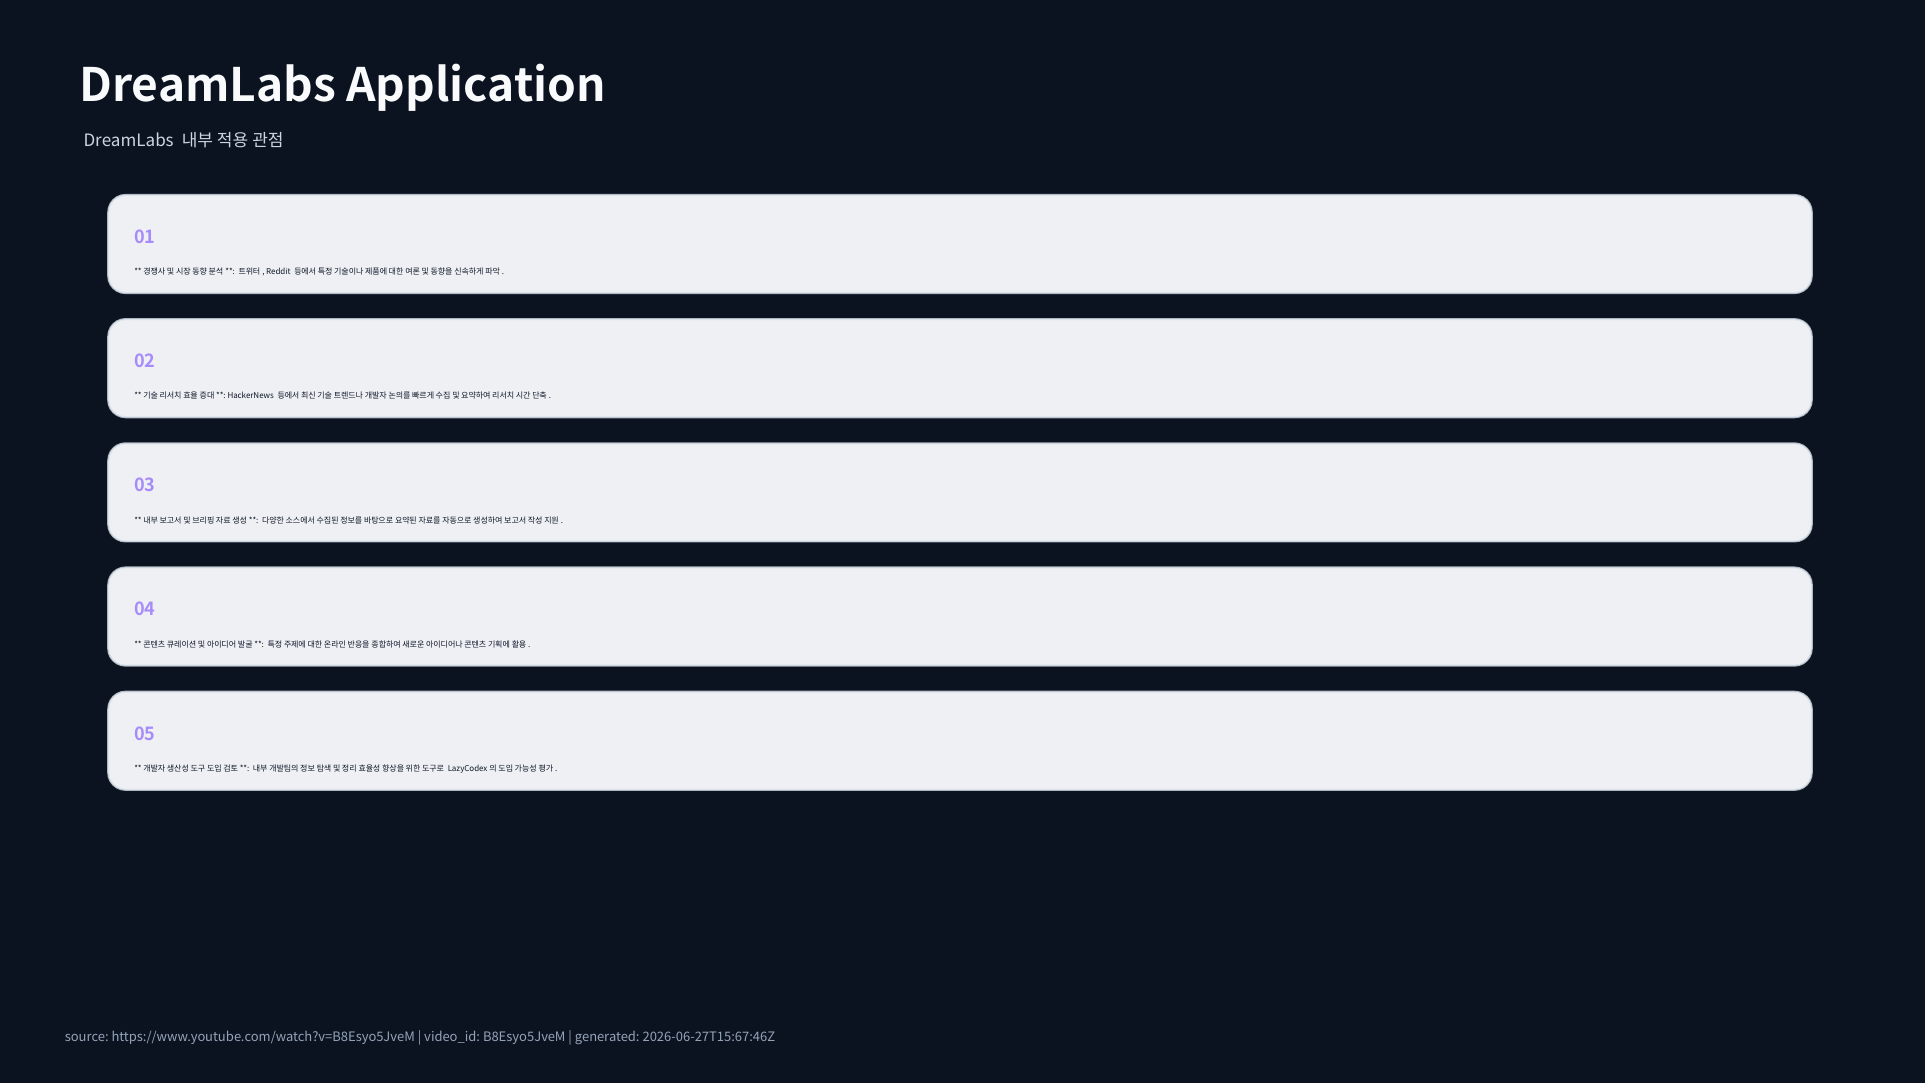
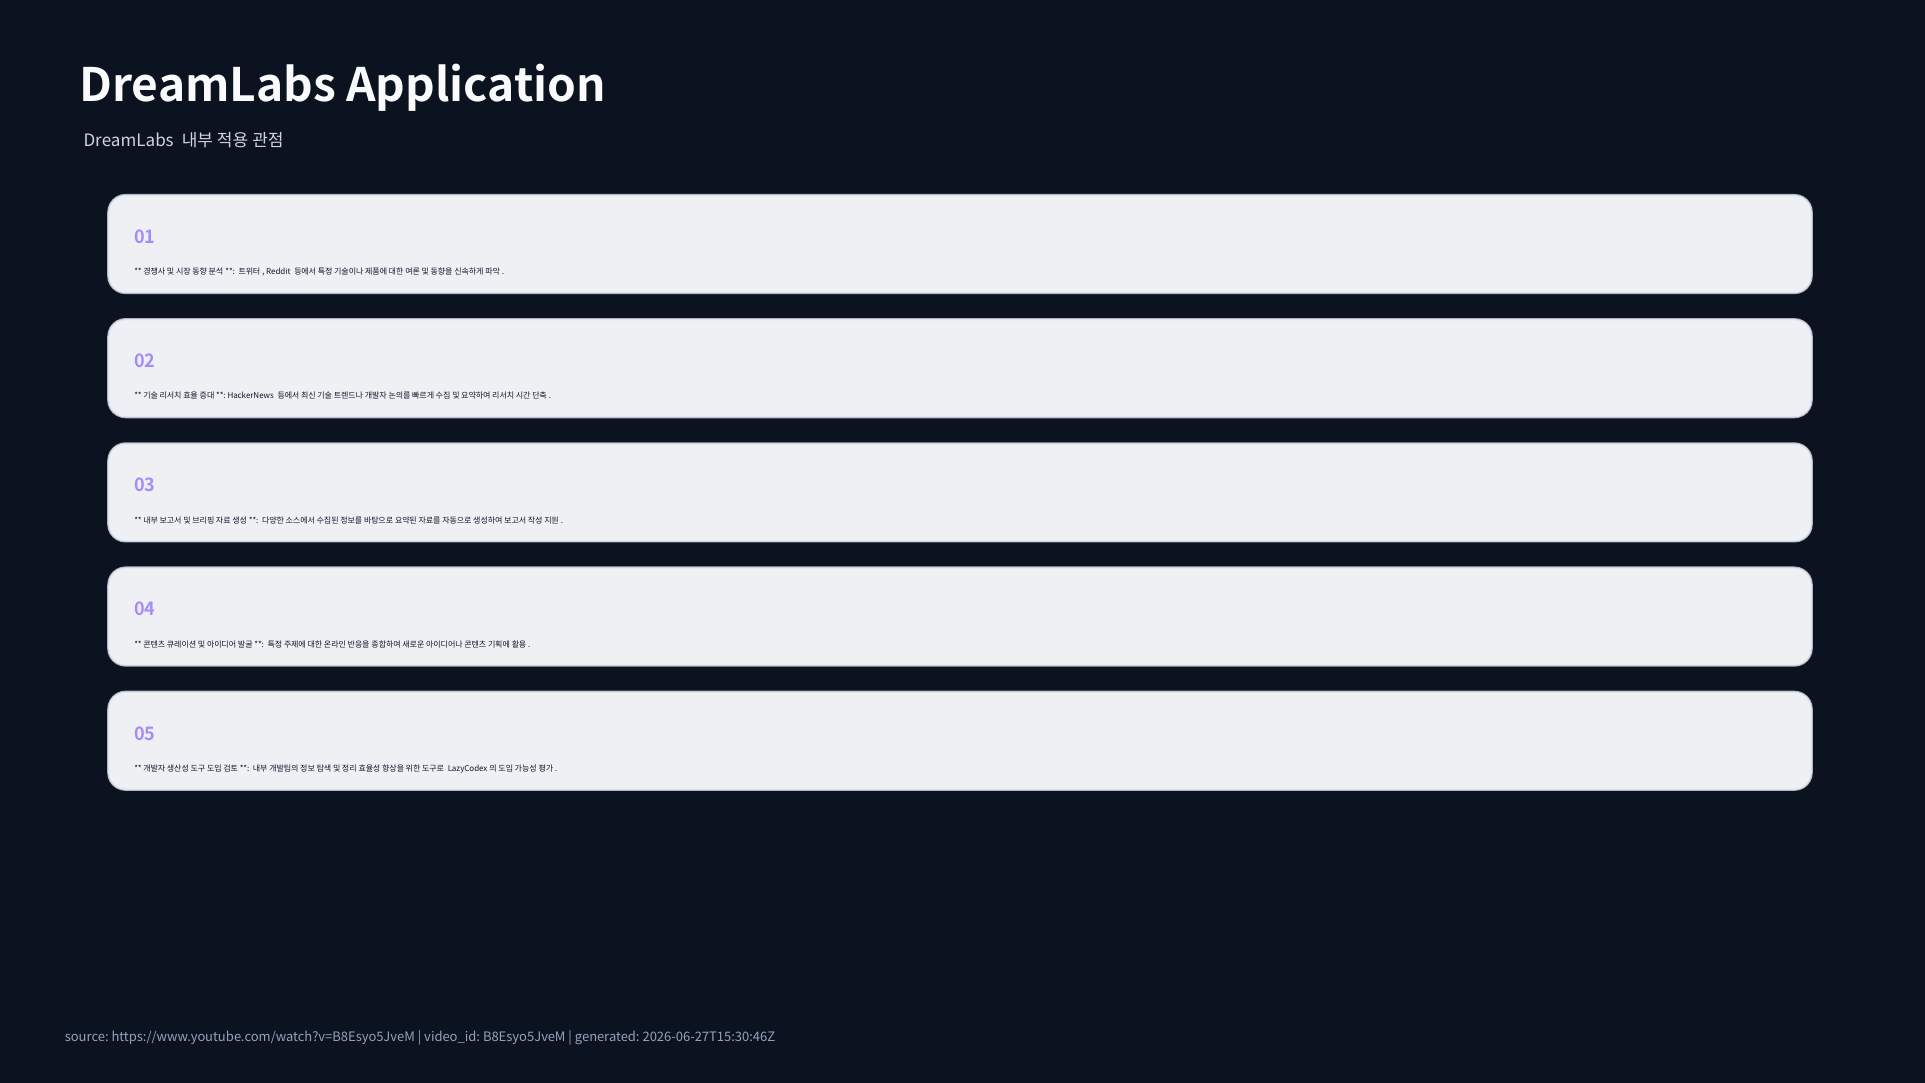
2026-06-27T15:67:46Z: 2026-06-27T15:67:46Z -> 2026-06-27T15:30:46Z (709, 1037)
